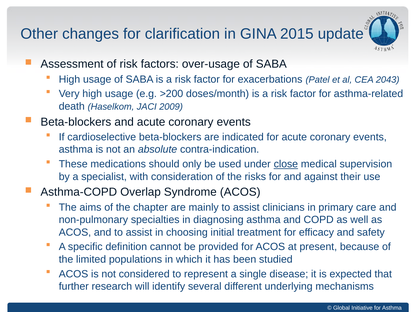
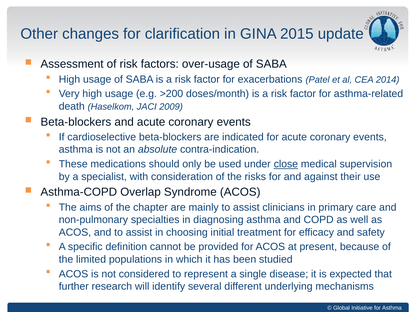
2043: 2043 -> 2014 (388, 80)
